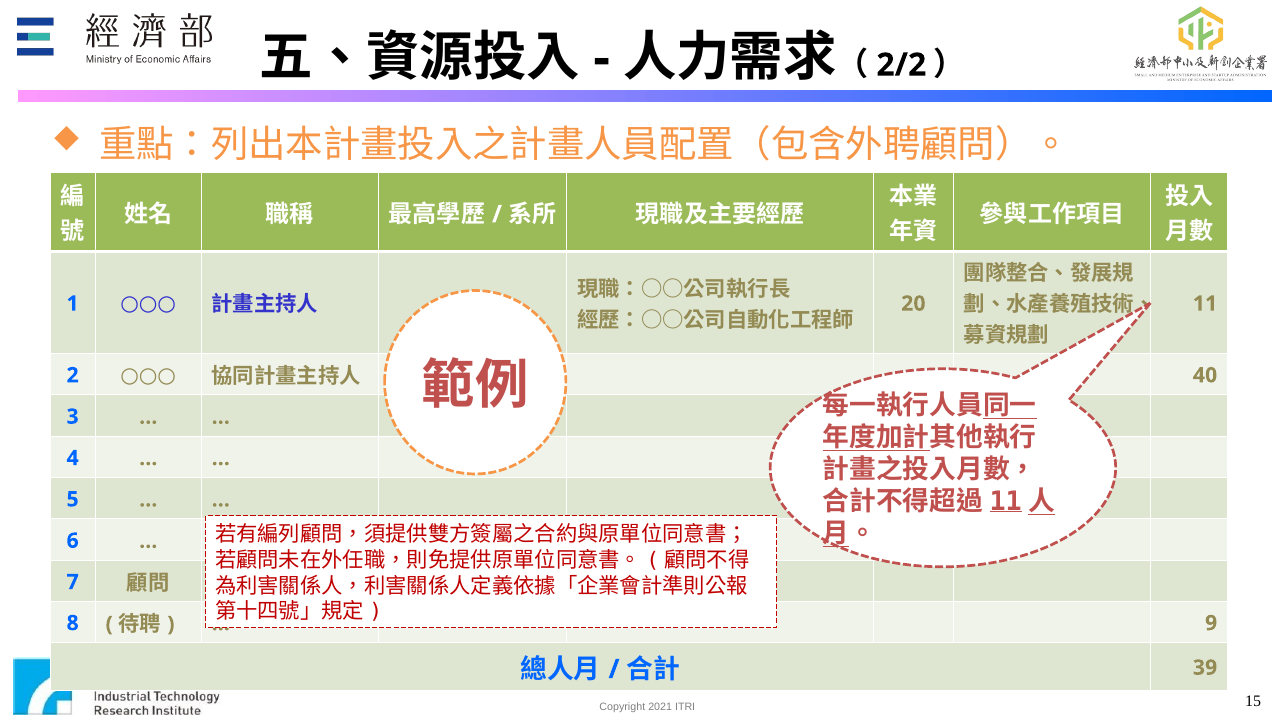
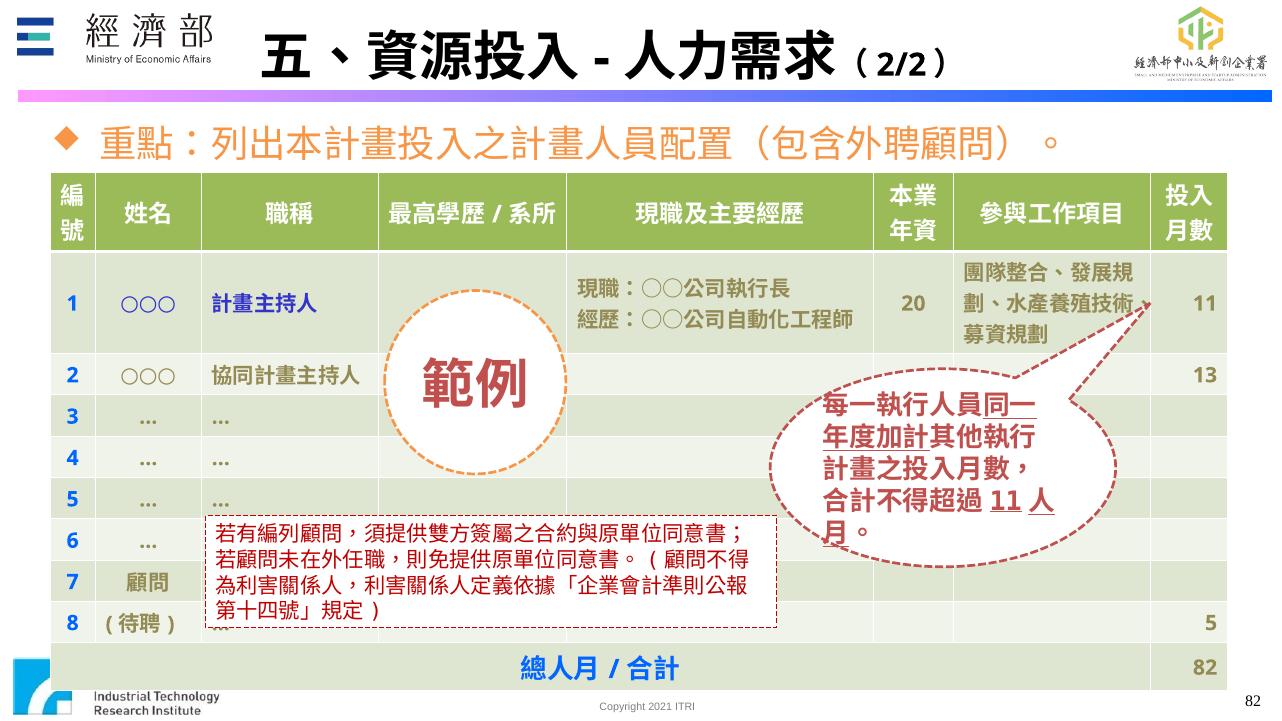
40: 40 -> 13 (1205, 375)
9: 9 -> 5 (1211, 623)
39: 39 -> 82 (1205, 668)
15: 15 -> 82 (1253, 701)
